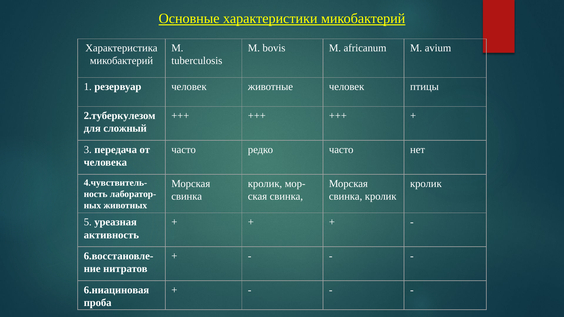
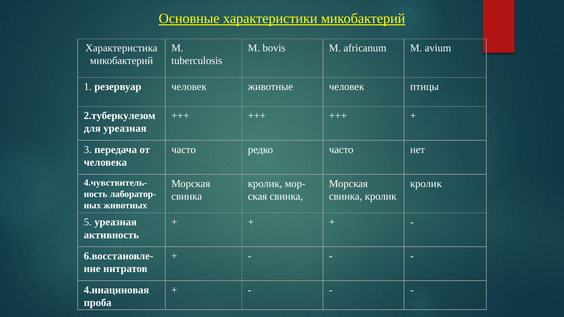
для сложный: сложный -> уреазная (125, 129)
6.ниациновая: 6.ниациновая -> 4.ниациновая (116, 290)
